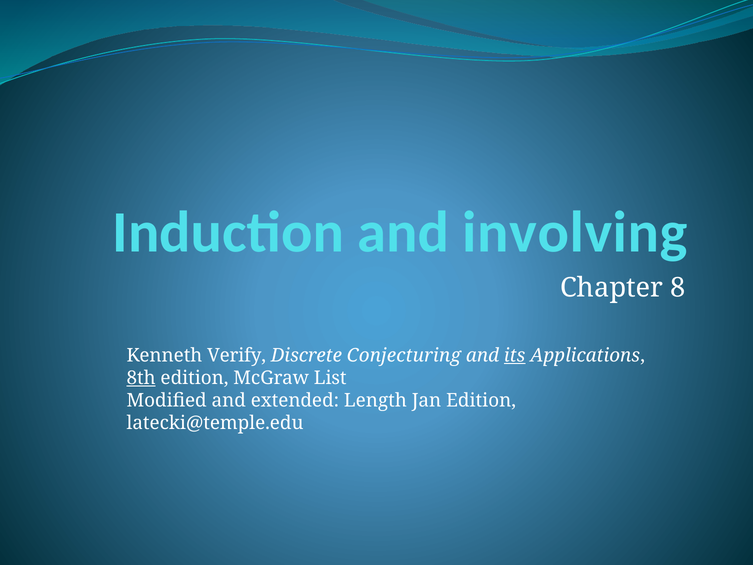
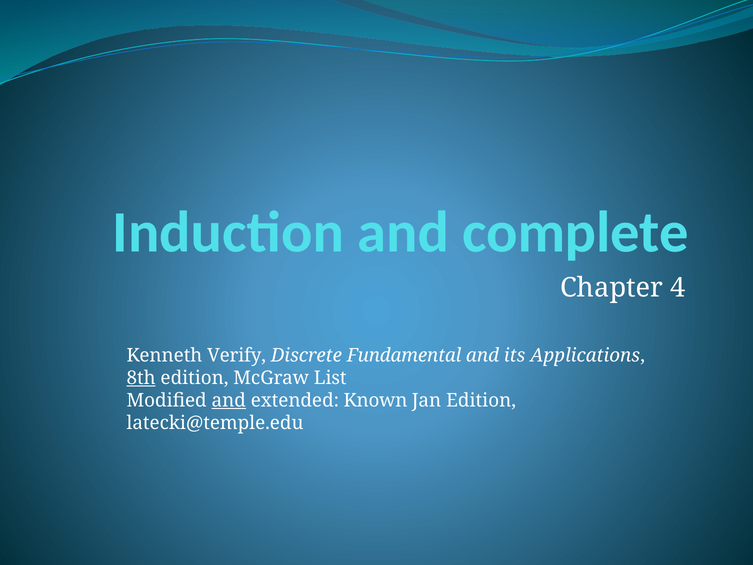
involving: involving -> complete (575, 232)
8: 8 -> 4 (678, 288)
Conjecturing: Conjecturing -> Fundamental (404, 355)
its underline: present -> none (515, 355)
and underline: none -> present (229, 400)
Length: Length -> Known (376, 400)
